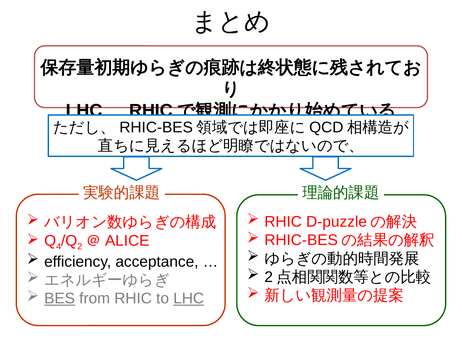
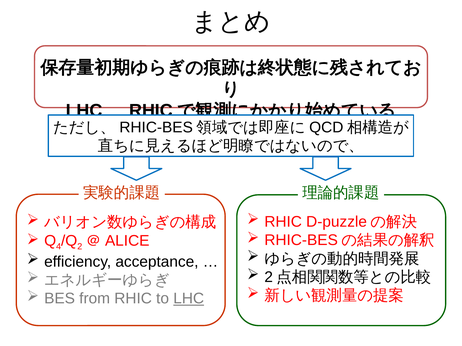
BES underline: present -> none (60, 299)
